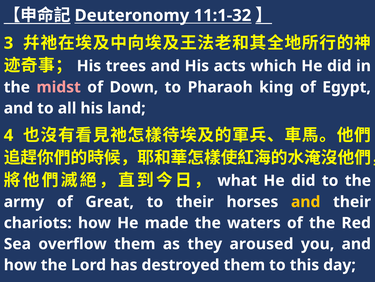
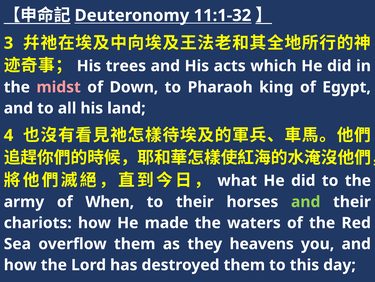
Great: Great -> When (110, 201)
and colour: yellow -> light green (306, 201)
aroused: aroused -> heavens (262, 243)
